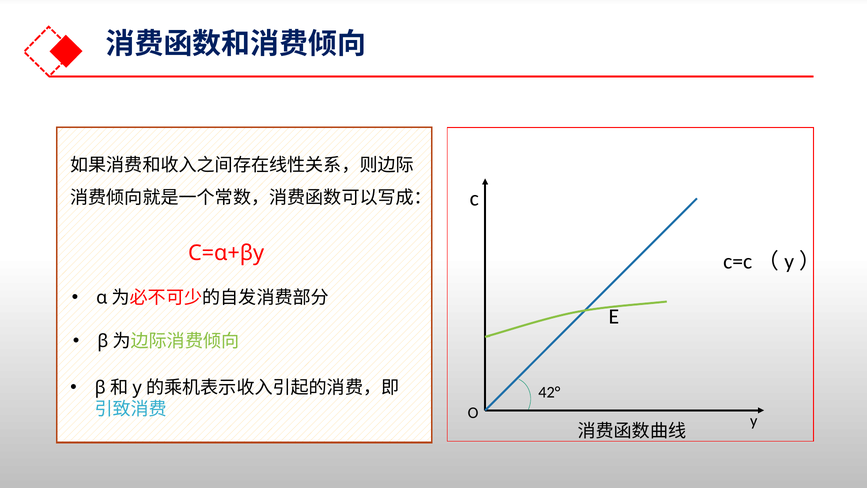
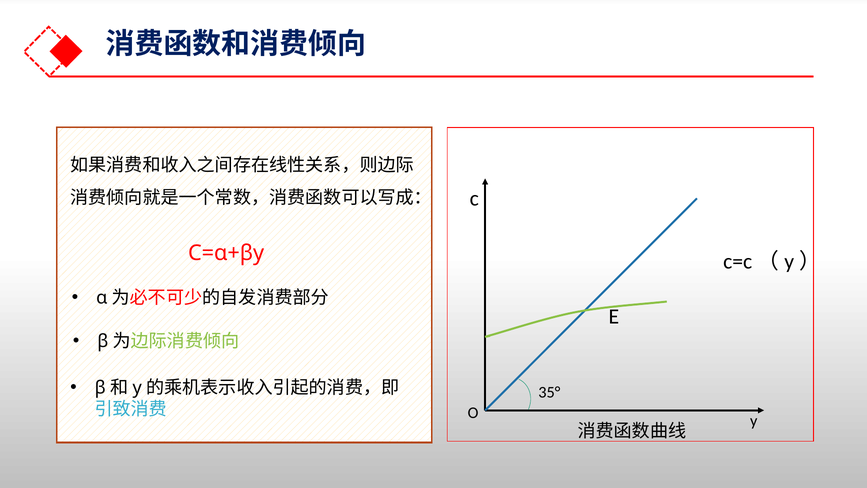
42°: 42° -> 35° (549, 392)
